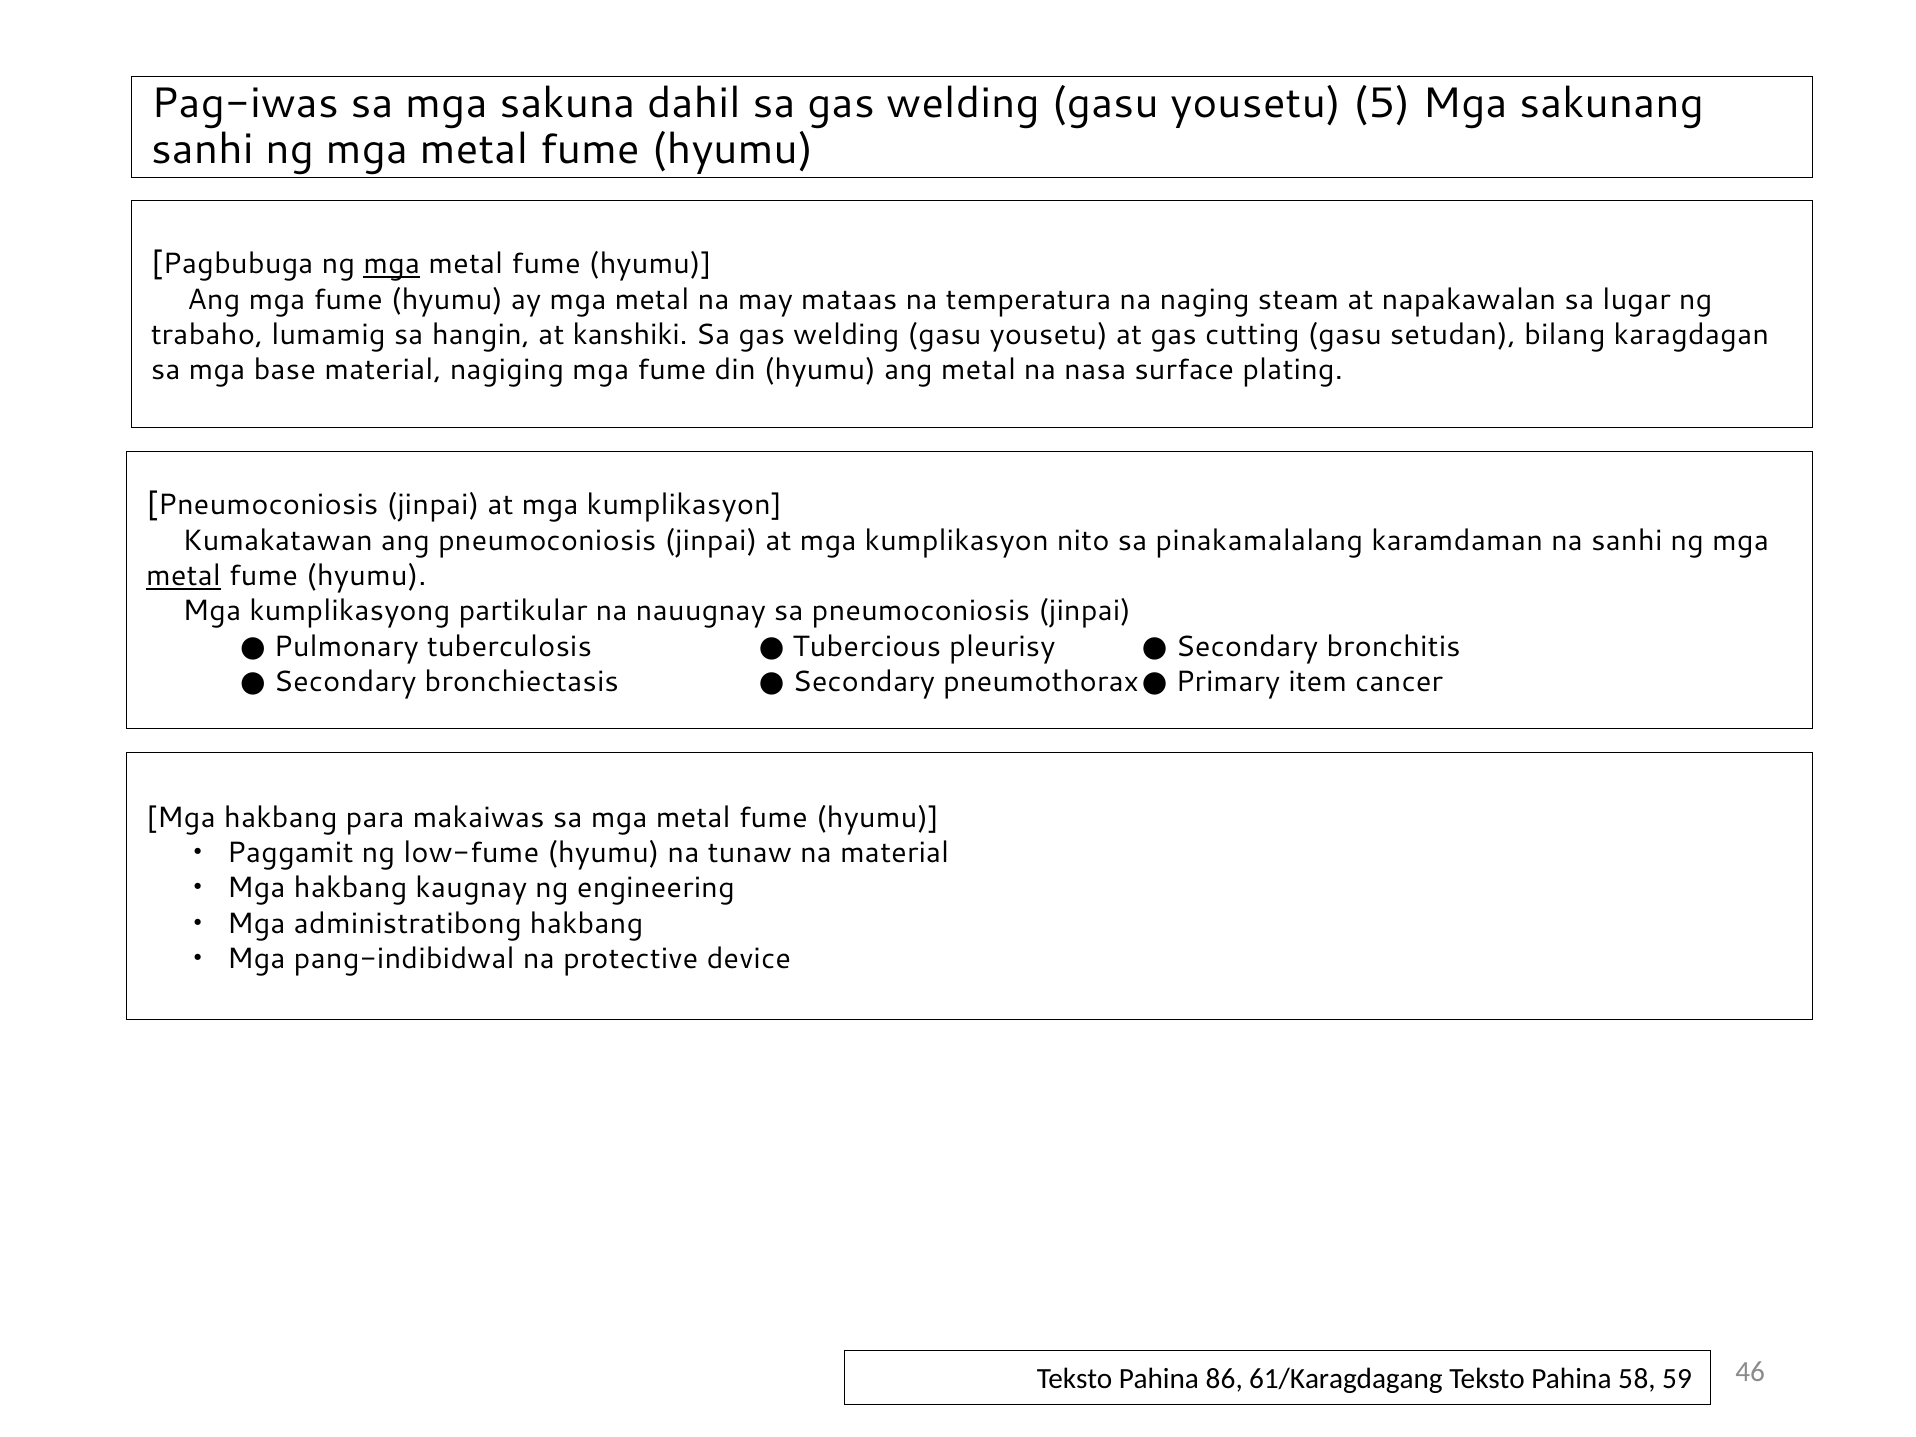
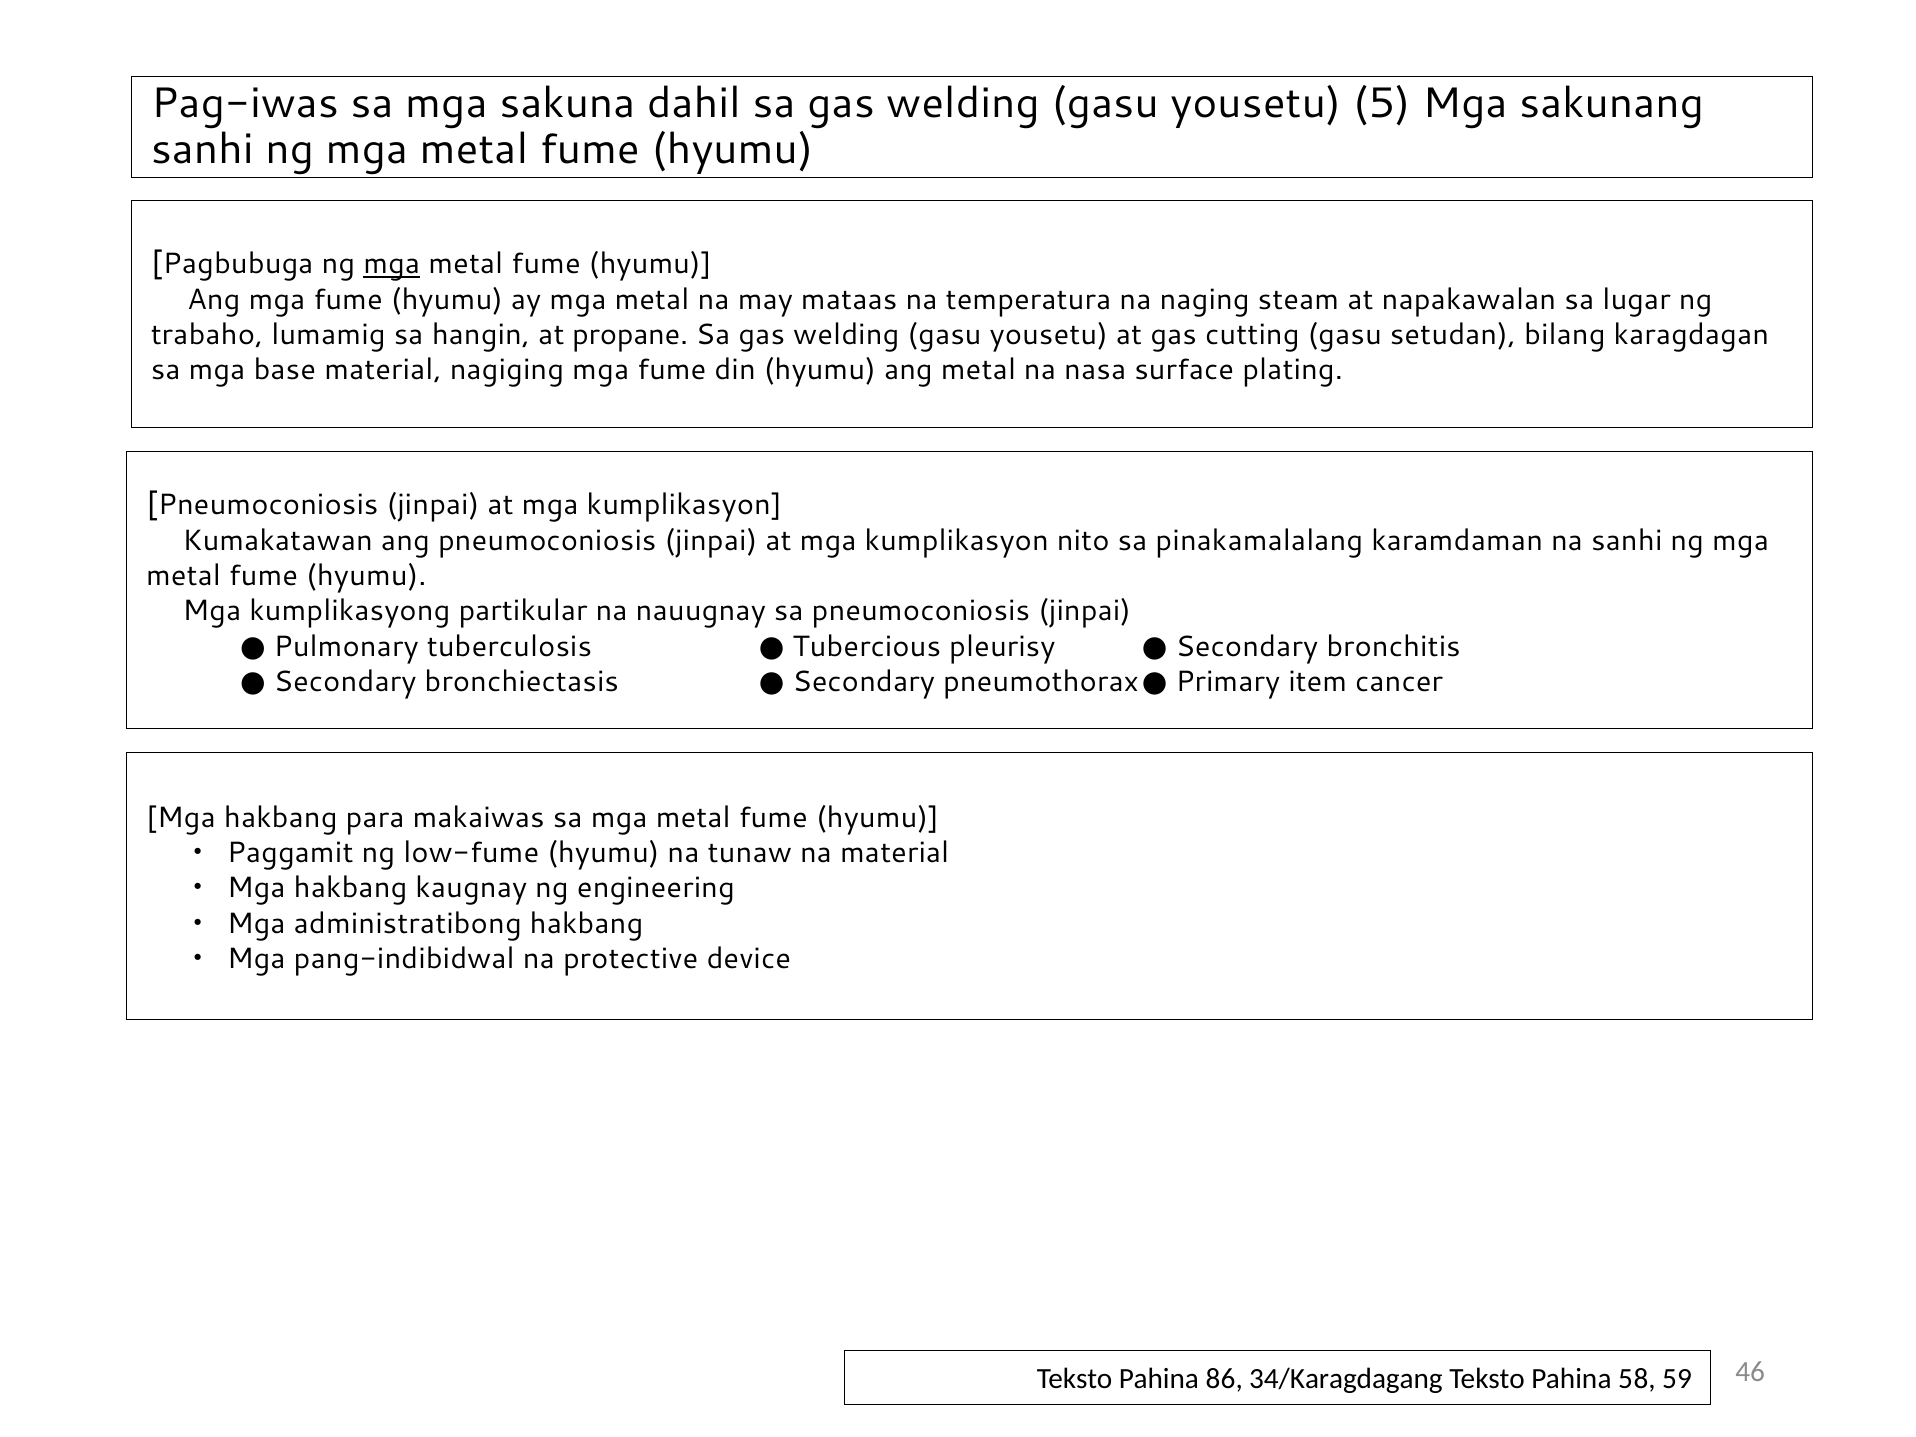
kanshiki: kanshiki -> propane (630, 335)
metal underline: present -> none (184, 576)
61/Karagdagang: 61/Karagdagang -> 34/Karagdagang (1346, 1379)
